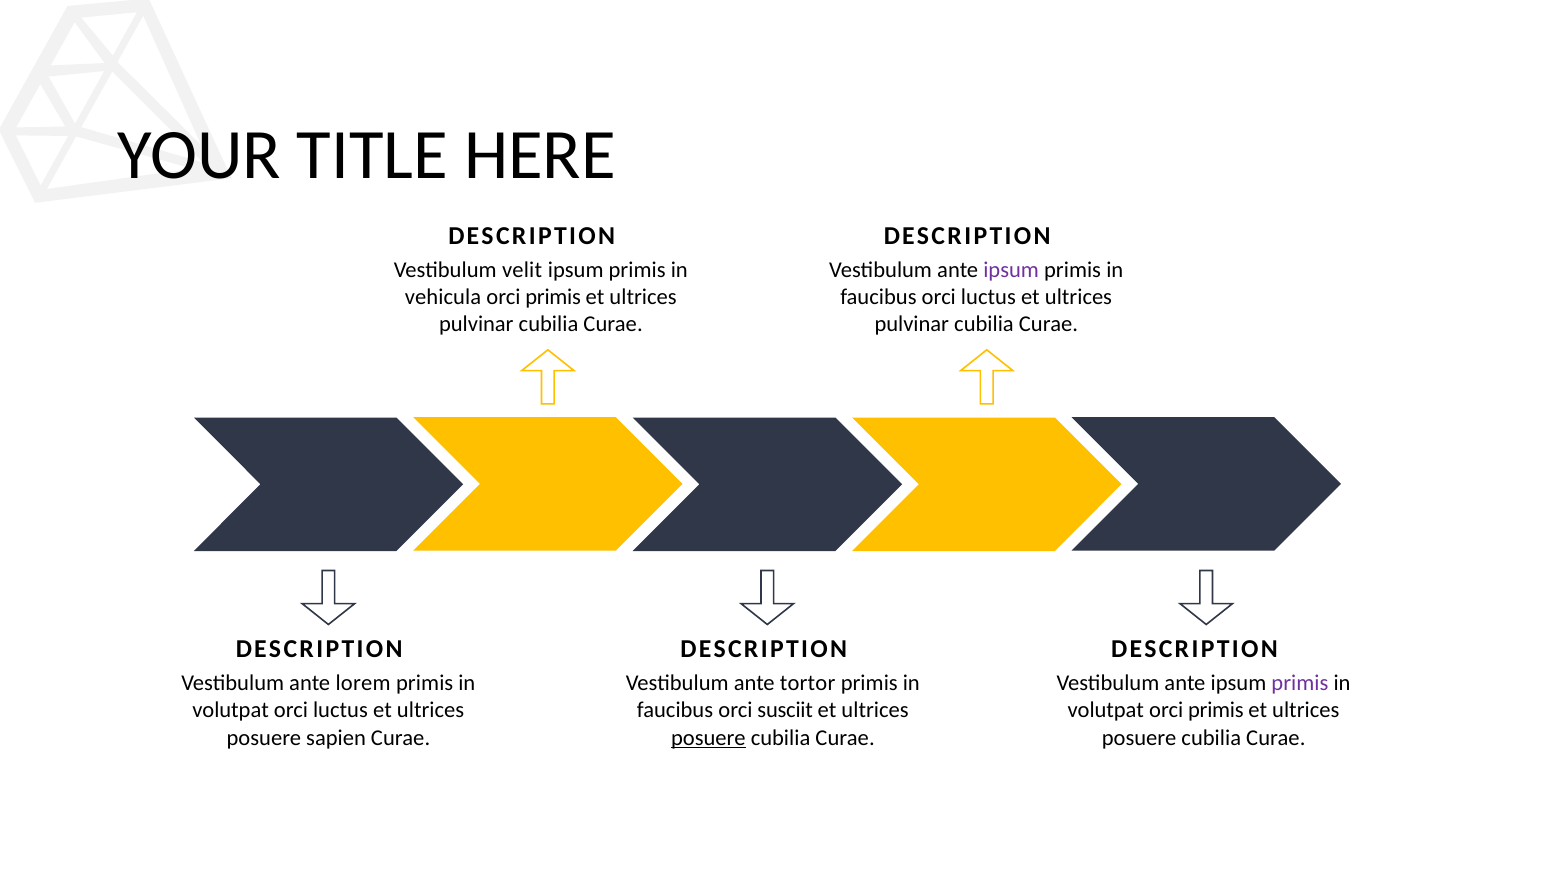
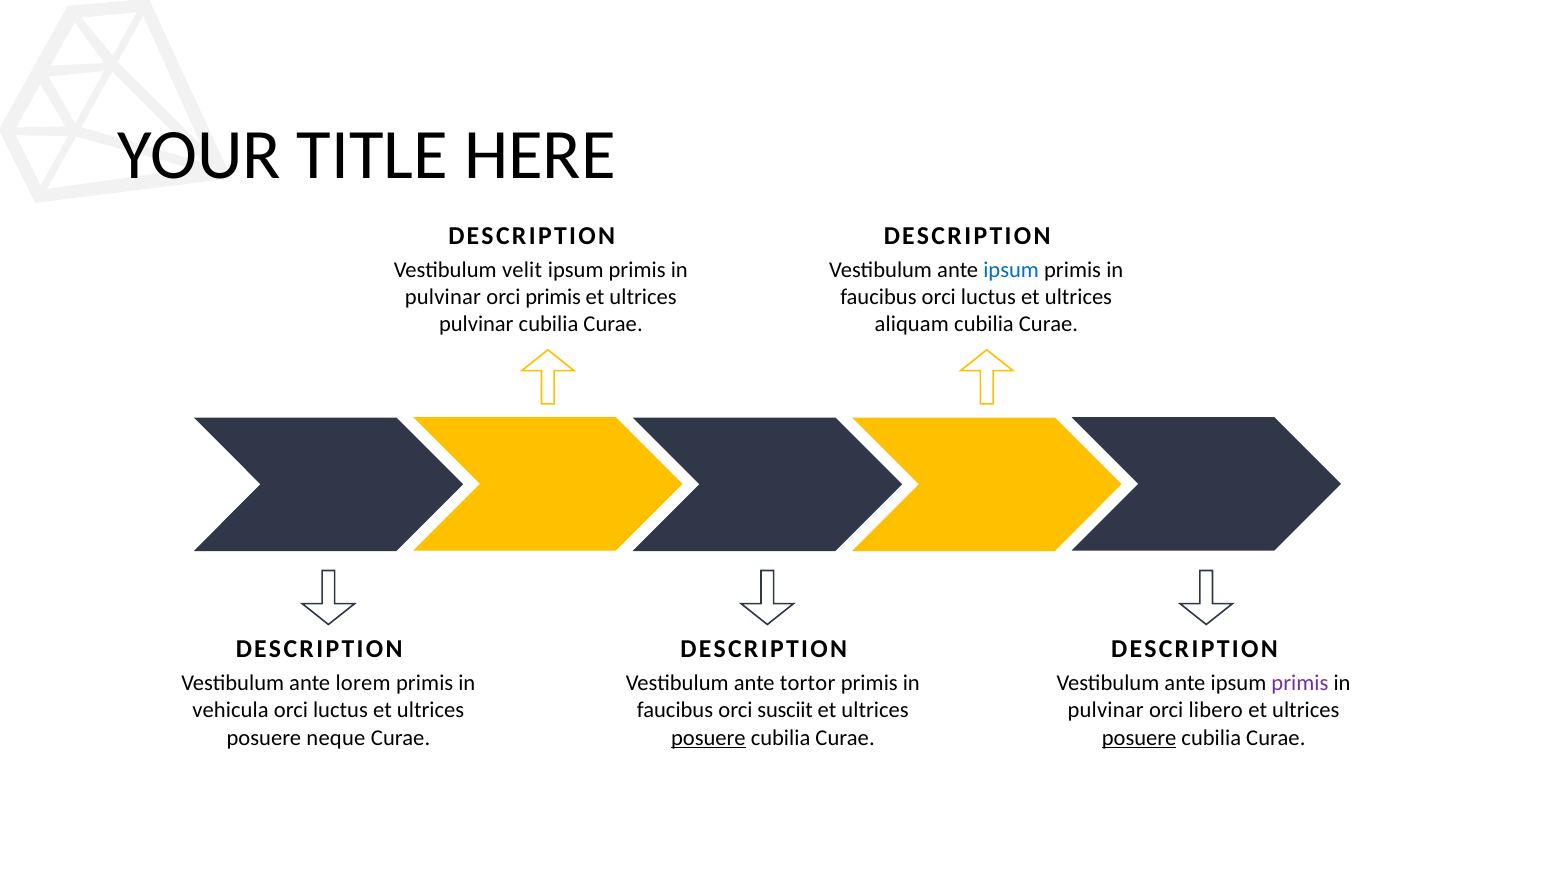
ipsum colour: purple -> blue (1011, 270)
vehicula: vehicula -> pulvinar (443, 297)
pulvinar: pulvinar -> aliquam (912, 324)
volutpat: volutpat -> vehicula (231, 710)
volutpat: volutpat -> pulvinar (1106, 710)
primis: primis -> libero (1216, 710)
sapien: sapien -> neque (336, 737)
posuere underline: none -> present (1139, 737)
